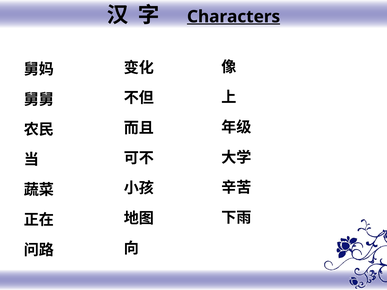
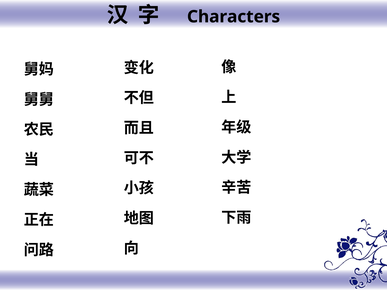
Characters underline: present -> none (234, 17)
